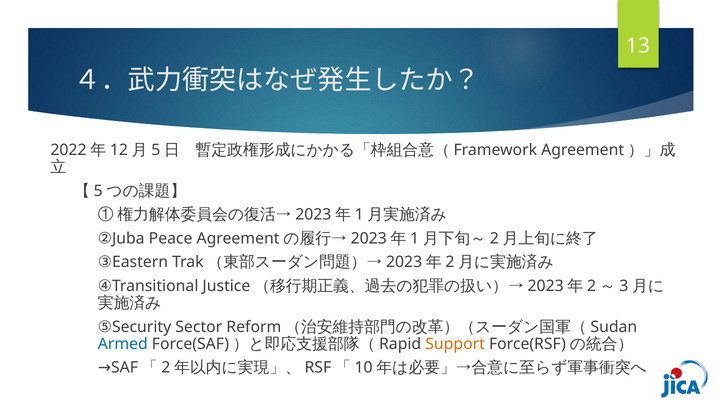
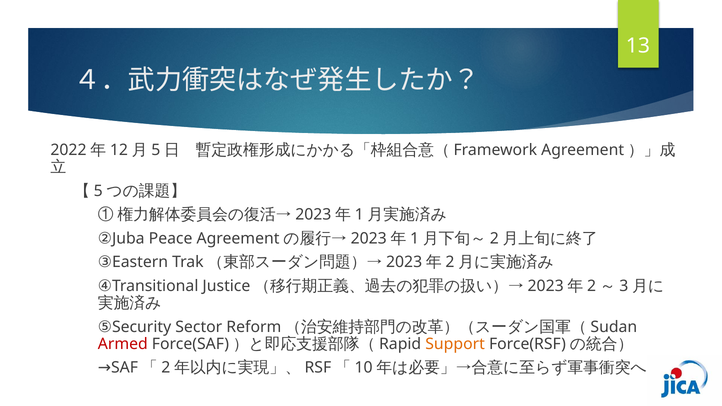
Armed colour: blue -> red (123, 344)
